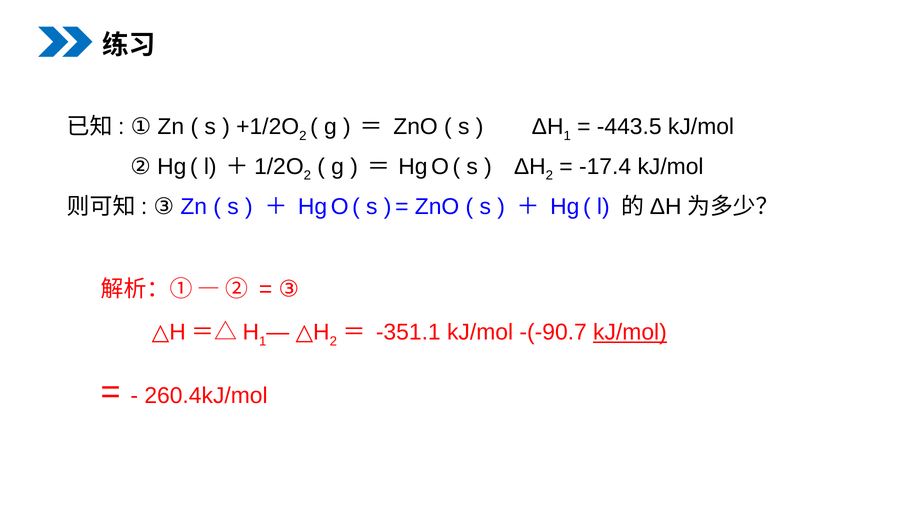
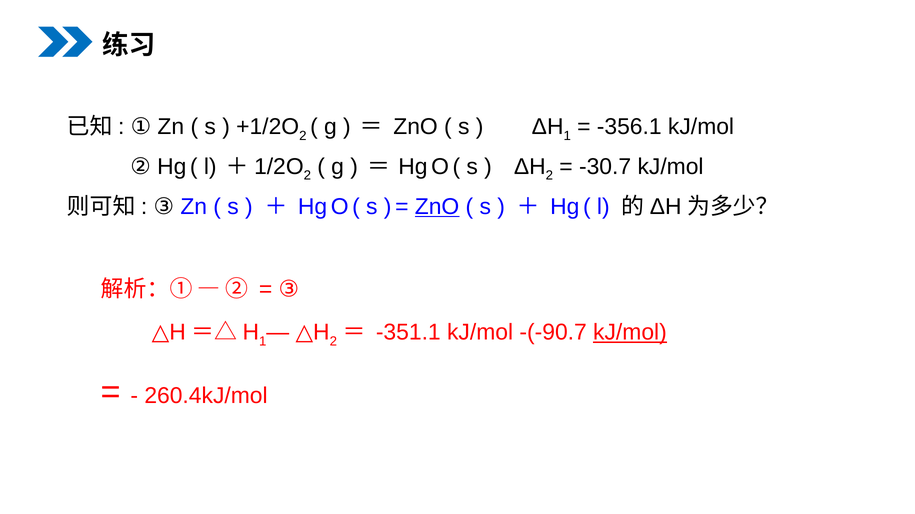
-443.5: -443.5 -> -356.1 (629, 127)
-17.4: -17.4 -> -30.7 (605, 167)
ZnO underline: none -> present (437, 207)
